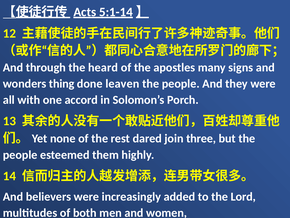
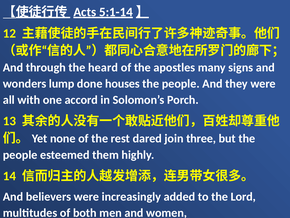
thing: thing -> lump (62, 84)
leaven: leaven -> houses (122, 84)
